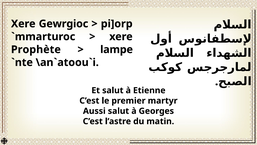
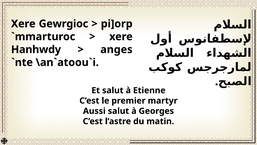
Prophète: Prophète -> Hanhwdy (36, 49)
lampe: lampe -> anges (116, 49)
